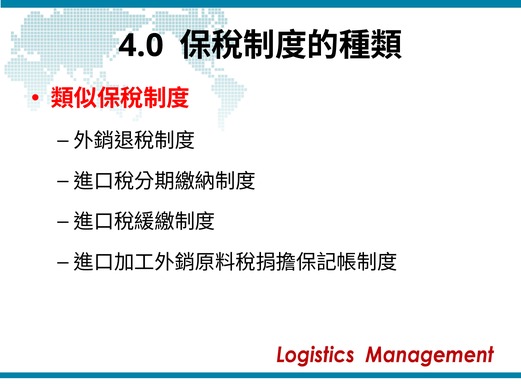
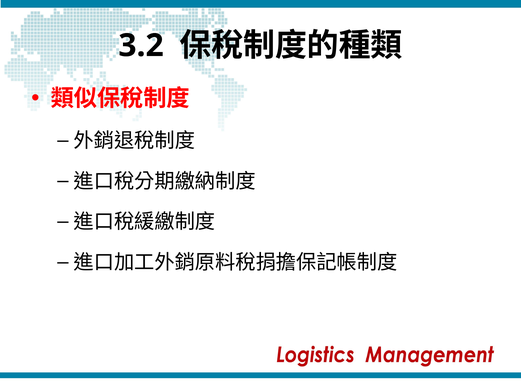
4.0: 4.0 -> 3.2 (141, 46)
